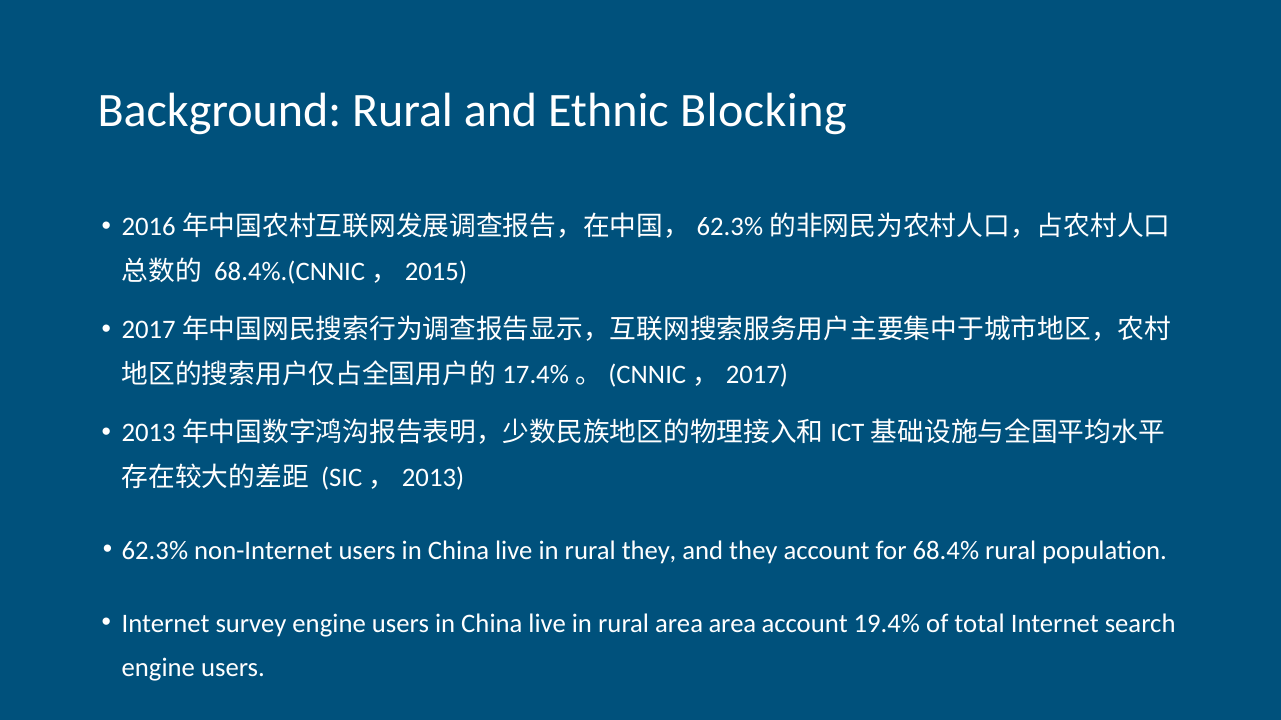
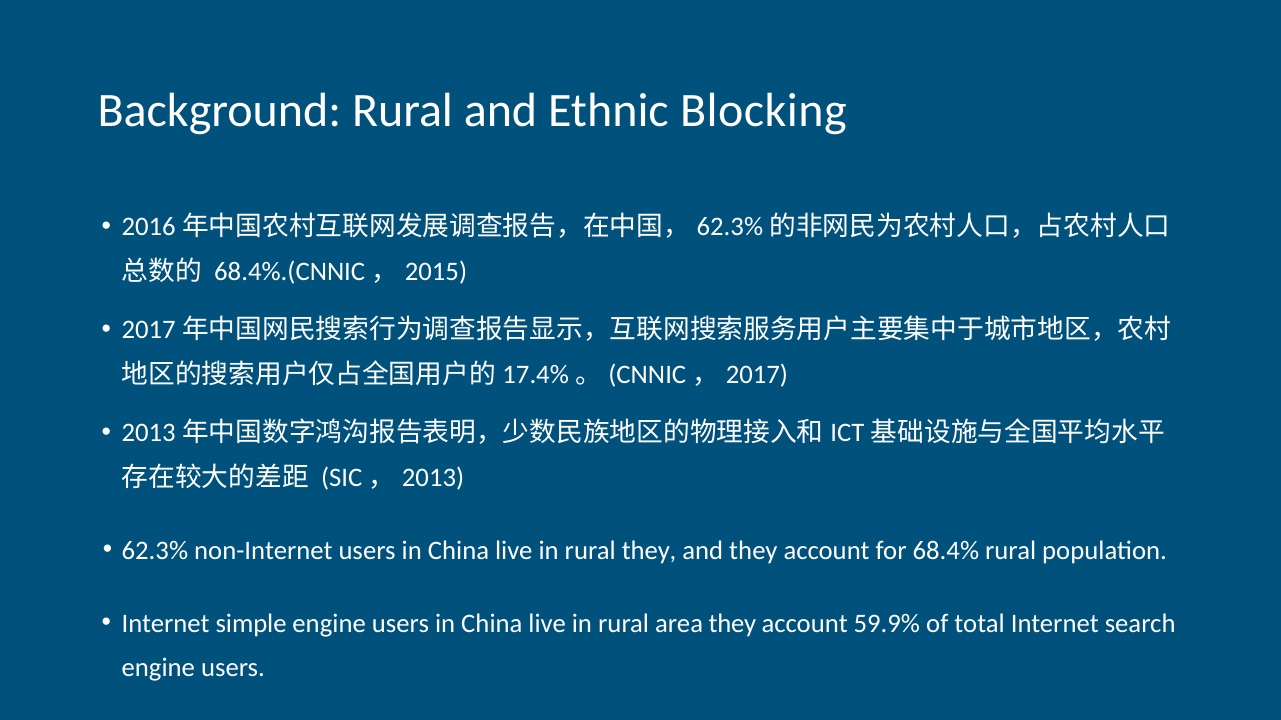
survey: survey -> simple (251, 624)
area area: area -> they (732, 624)
19.4%: 19.4% -> 59.9% (887, 624)
